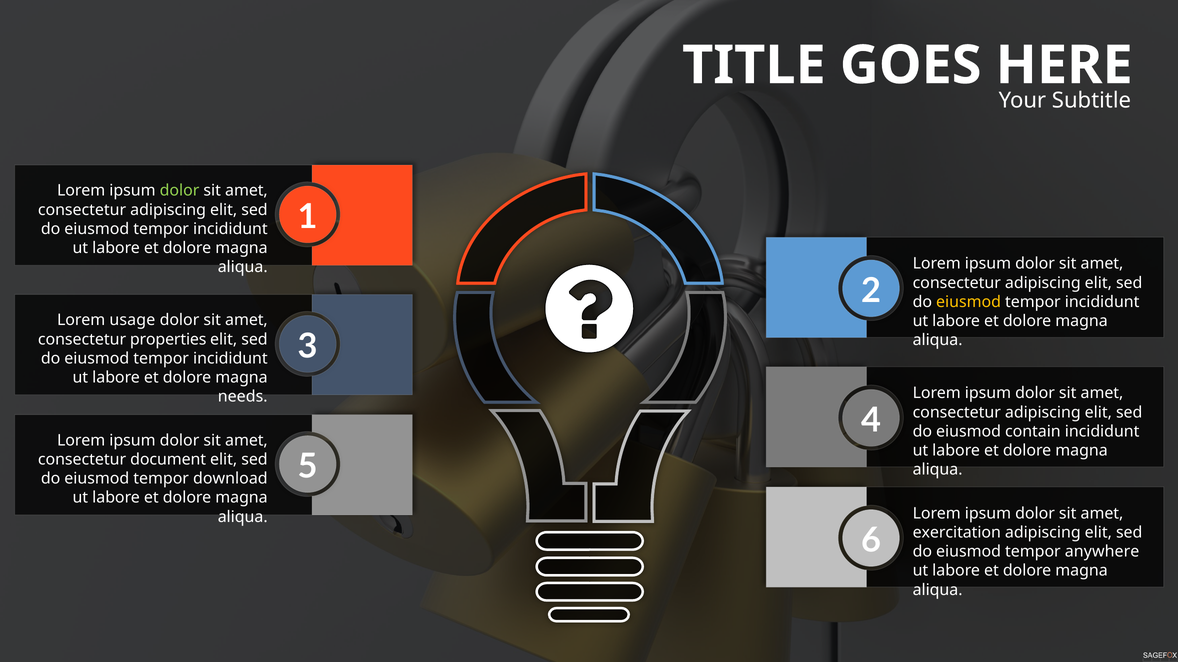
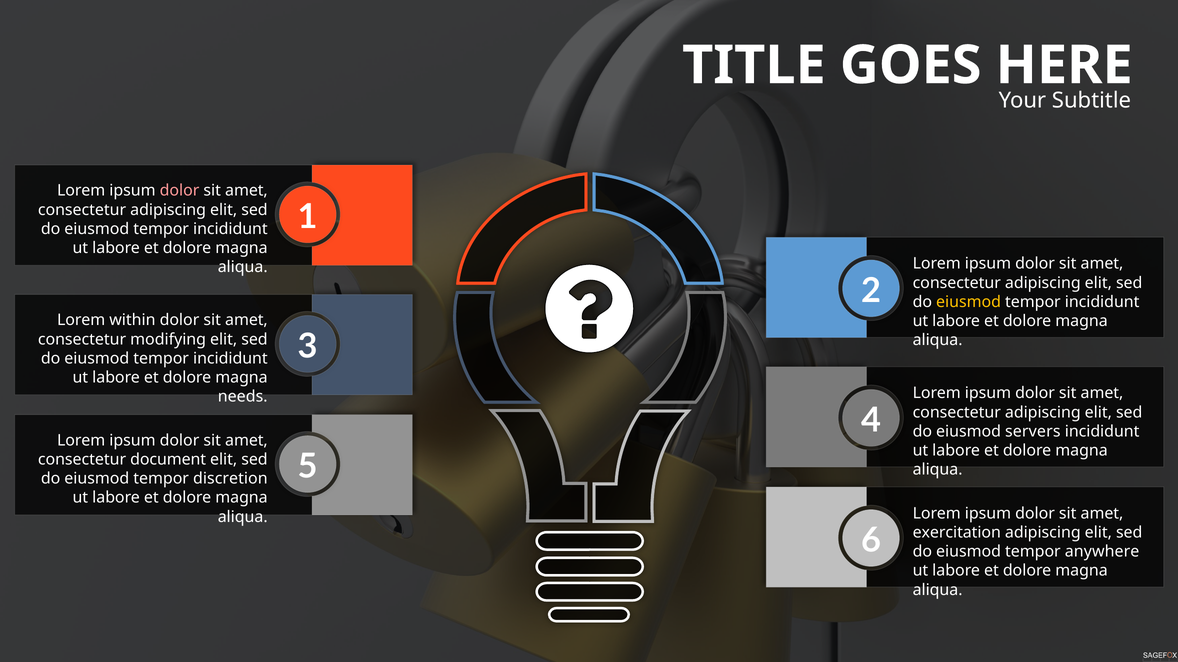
dolor colour: light green -> pink (180, 191)
usage: usage -> within (132, 320)
properties: properties -> modifying (168, 340)
contain: contain -> servers (1033, 432)
download: download -> discretion (230, 479)
